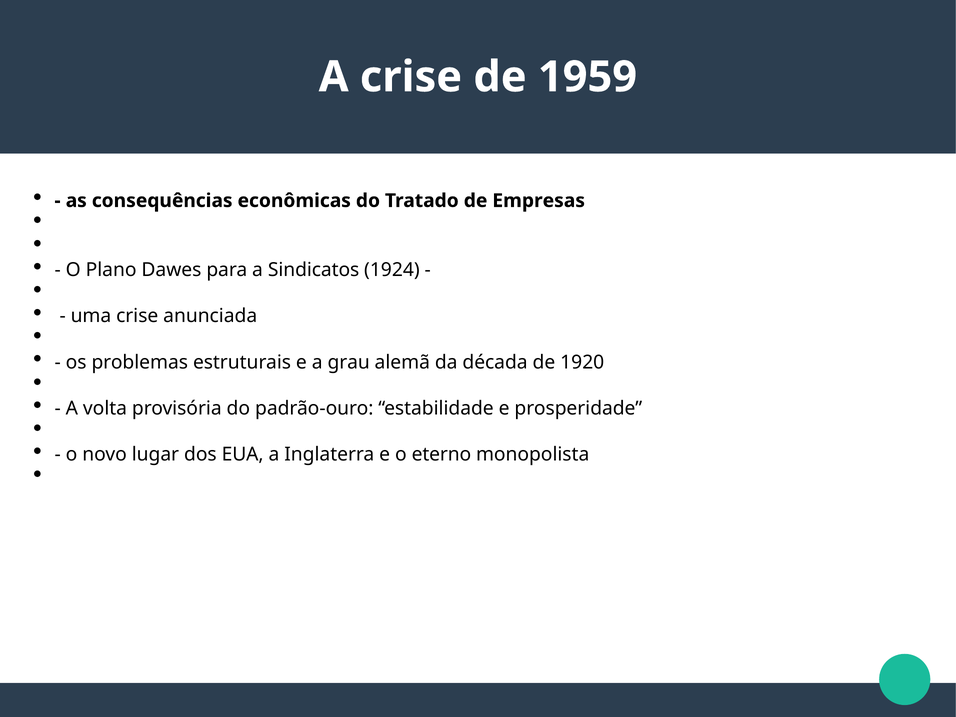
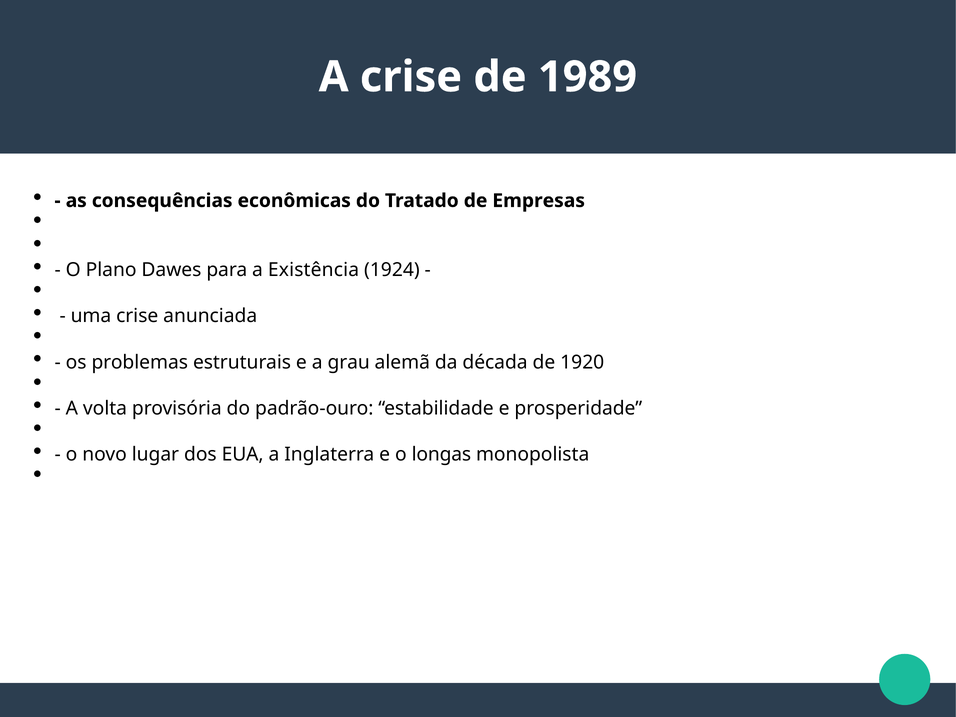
1959: 1959 -> 1989 (587, 77)
Sindicatos: Sindicatos -> Existência (314, 270)
eterno: eterno -> longas (441, 455)
